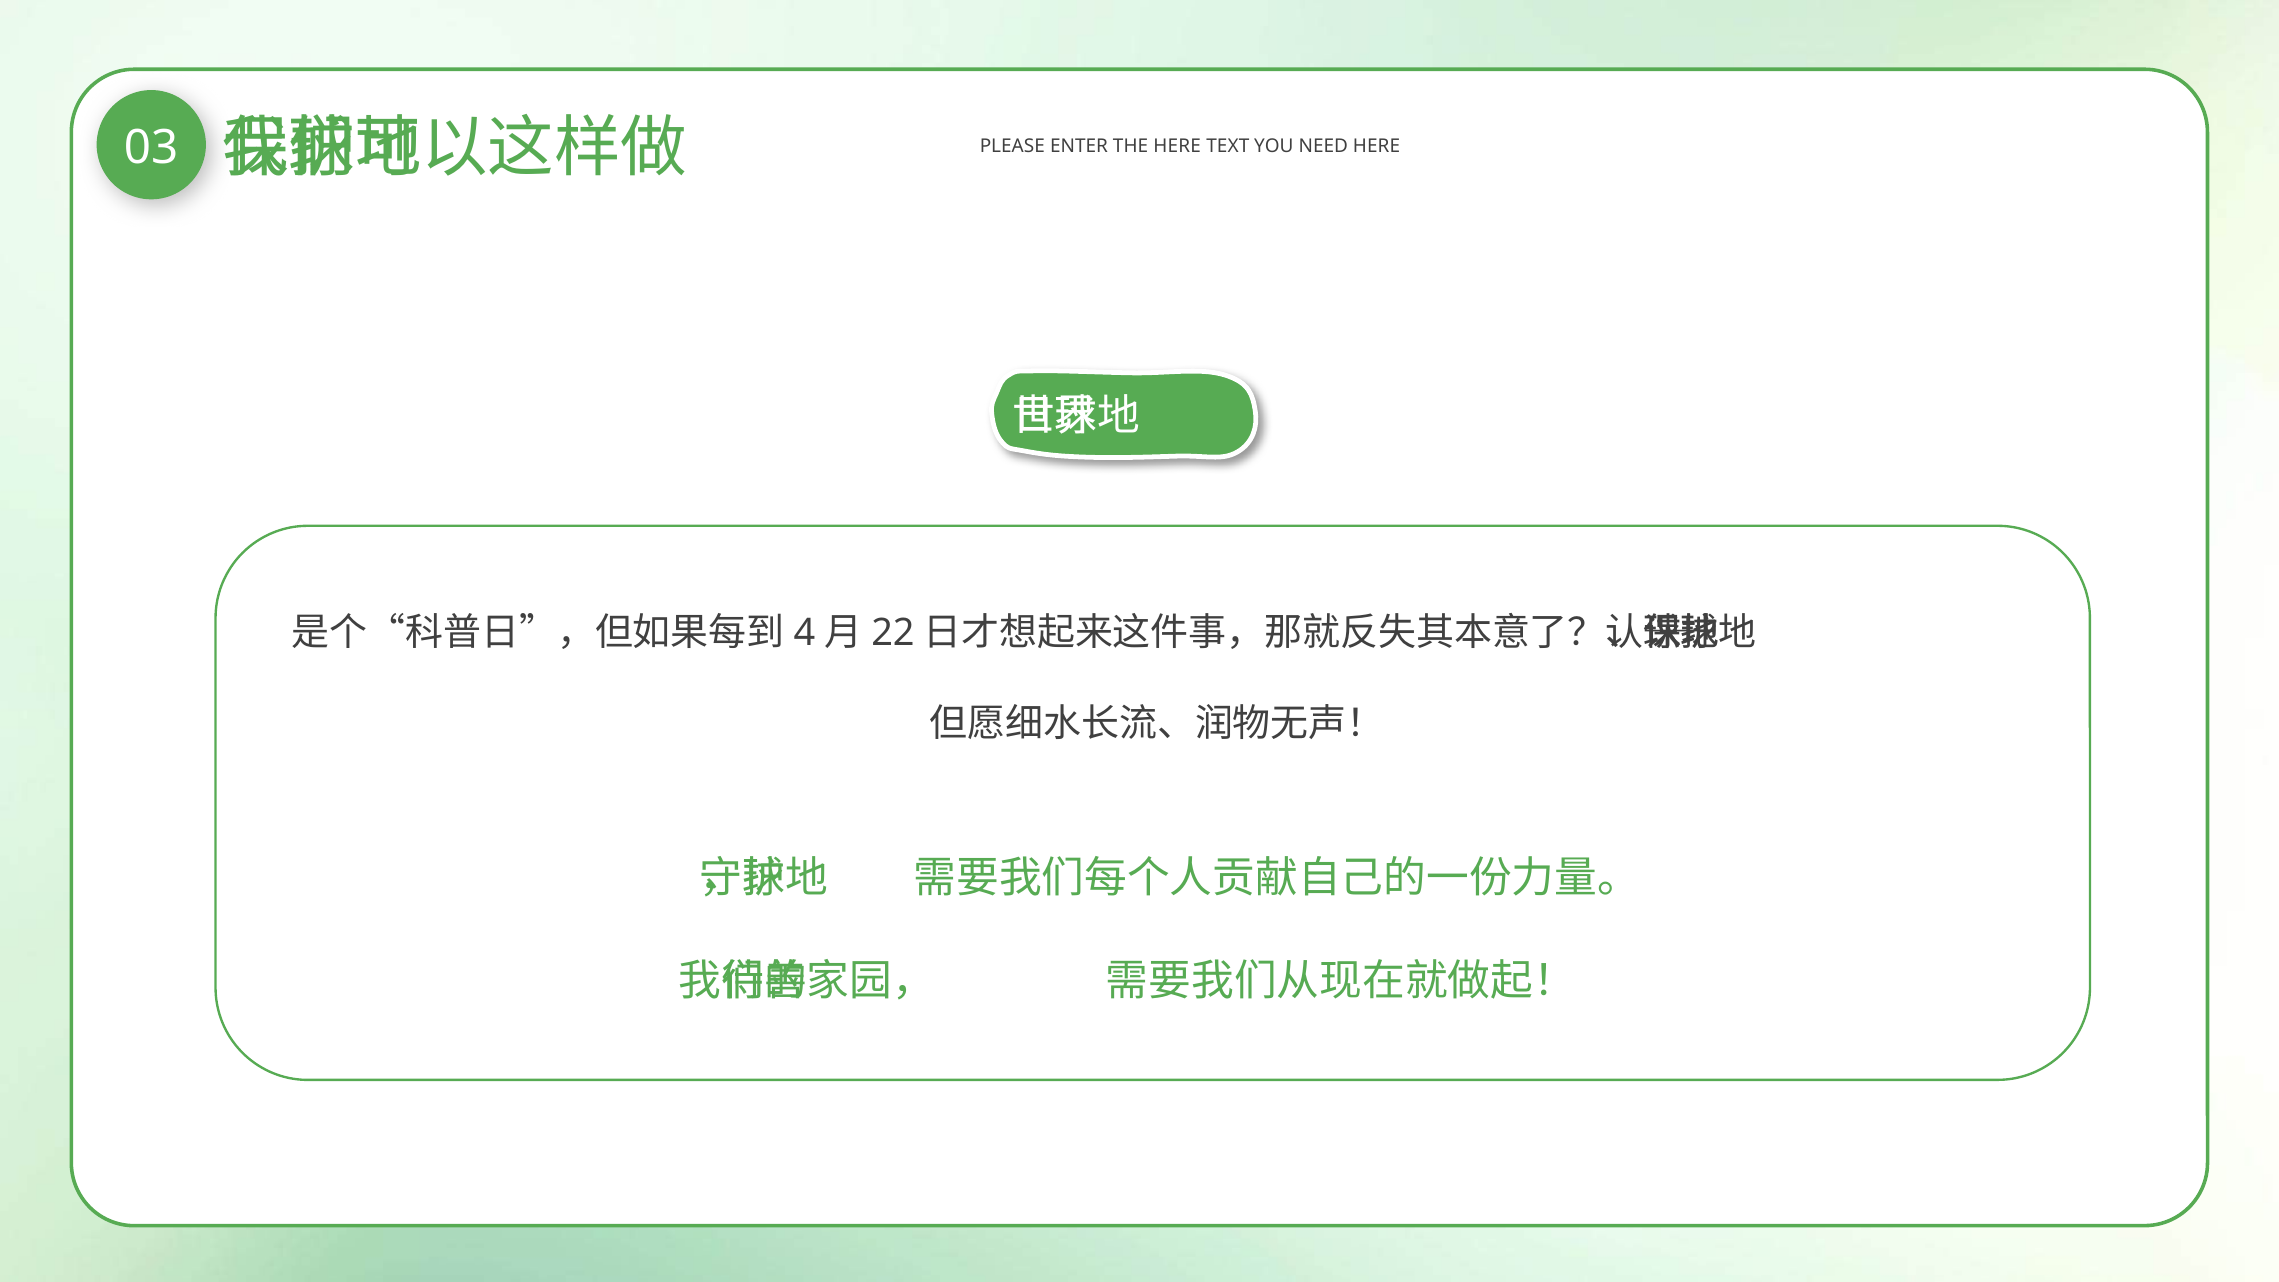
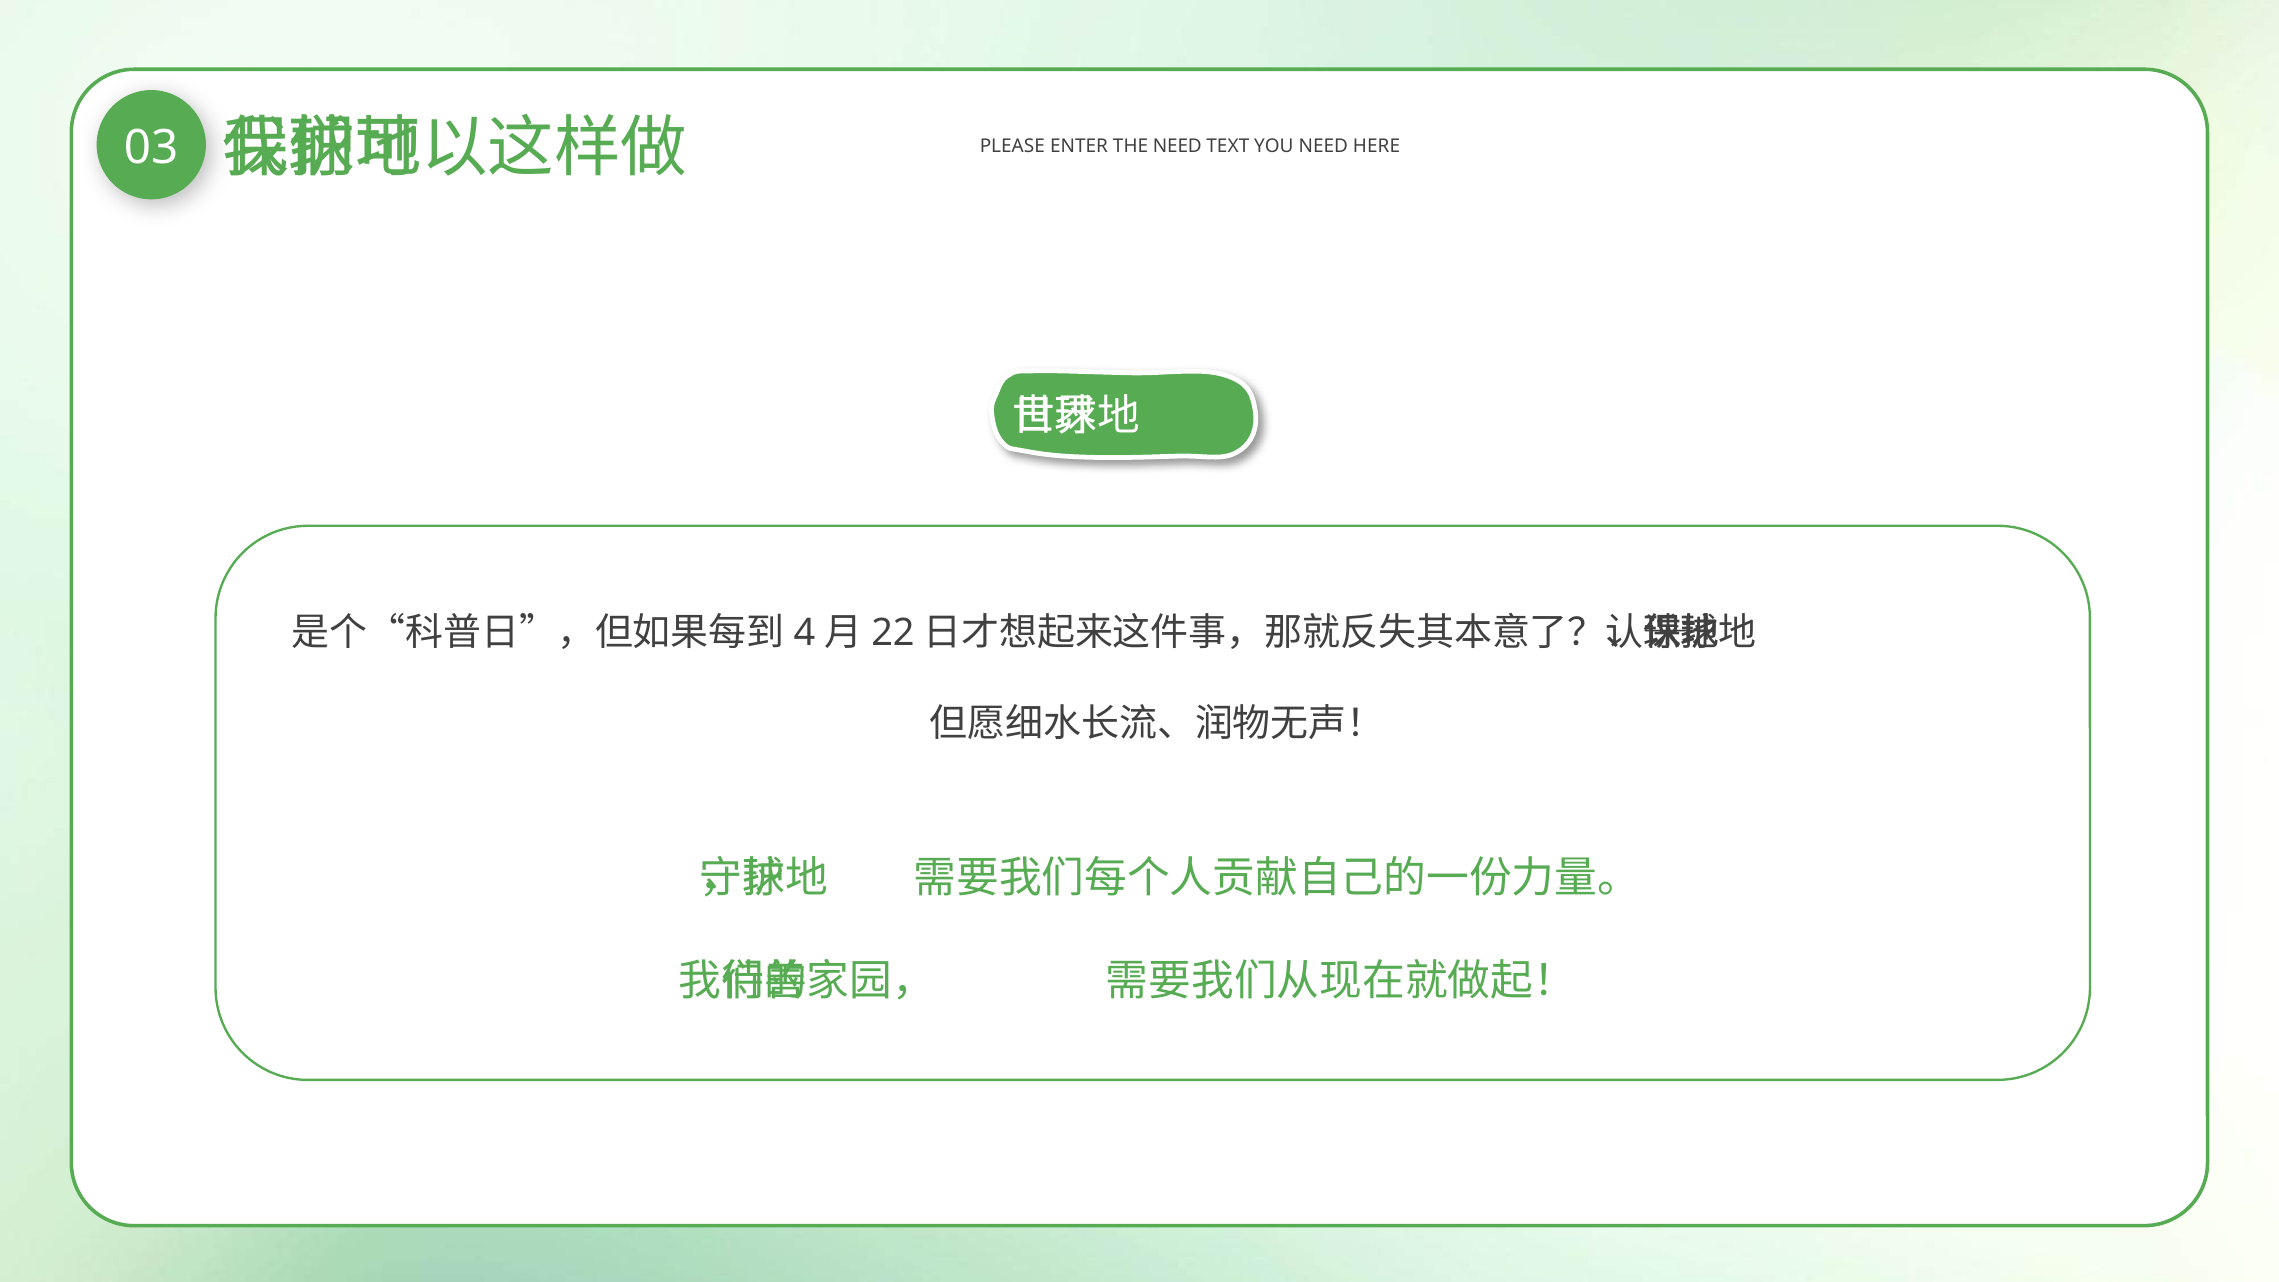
THE HERE: HERE -> NEED (1177, 146)
